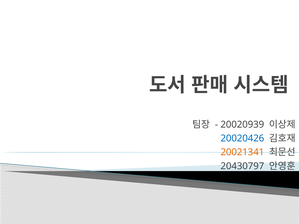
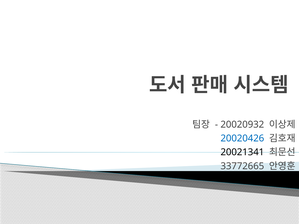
20020939: 20020939 -> 20020932 (242, 125)
20021341 colour: orange -> black (242, 152)
20430797: 20430797 -> 33772665 (242, 166)
